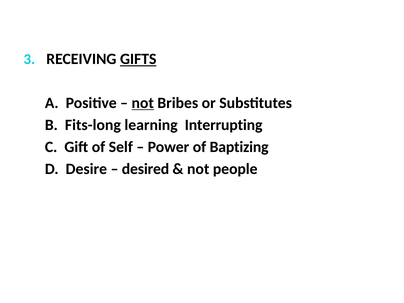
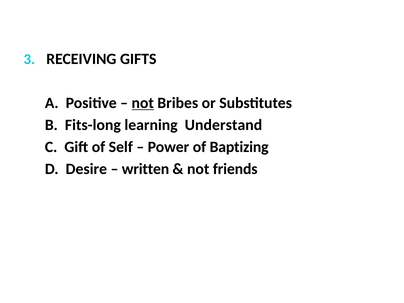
GIFTS underline: present -> none (138, 59)
Interrupting: Interrupting -> Understand (223, 125)
desired: desired -> written (146, 169)
people: people -> friends (235, 169)
